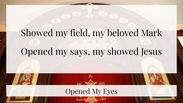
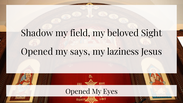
Showed: Showed -> Shadow (37, 33)
Mark: Mark -> Sight (152, 33)
my showed: showed -> laziness (123, 52)
